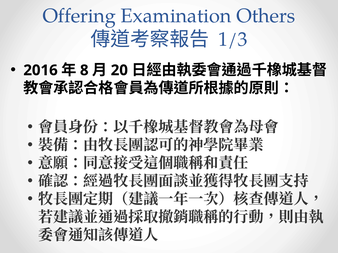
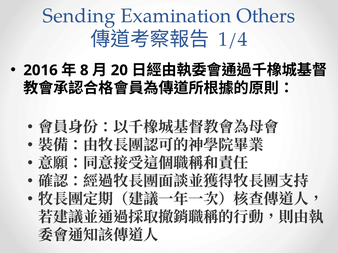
Offering: Offering -> Sending (79, 16)
1/3: 1/3 -> 1/4 (233, 39)
